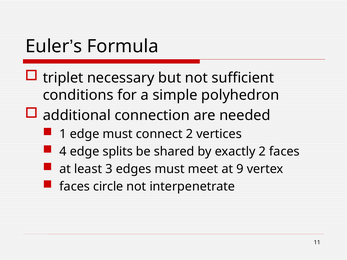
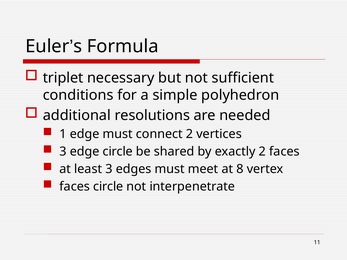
connection: connection -> resolutions (152, 116)
4: 4 -> 3 (63, 152)
edge splits: splits -> circle (118, 152)
9: 9 -> 8 (240, 169)
